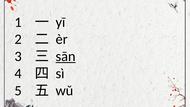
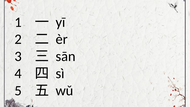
sān underline: present -> none (66, 56)
